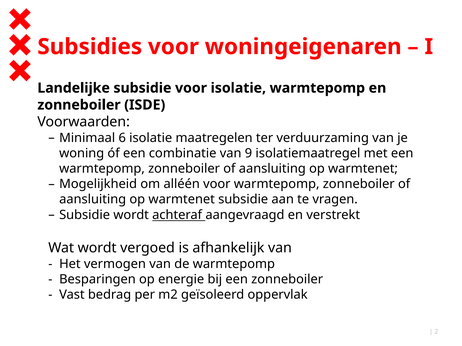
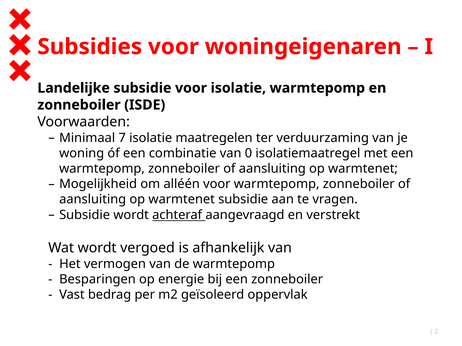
6: 6 -> 7 (122, 138)
9: 9 -> 0 (248, 153)
